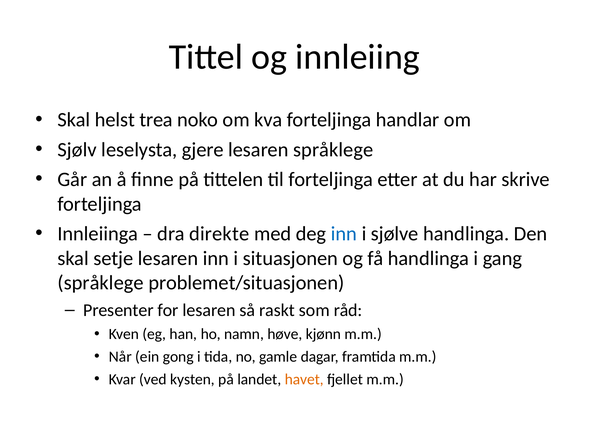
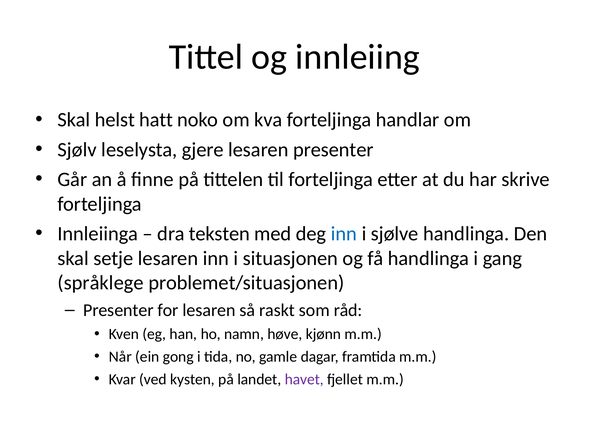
trea: trea -> hatt (156, 120)
lesaren språklege: språklege -> presenter (333, 149)
direkte: direkte -> teksten (219, 234)
havet colour: orange -> purple (304, 379)
